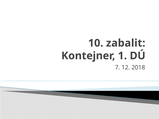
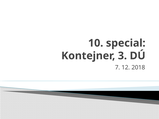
zabalit: zabalit -> special (126, 43)
1: 1 -> 3 (122, 56)
